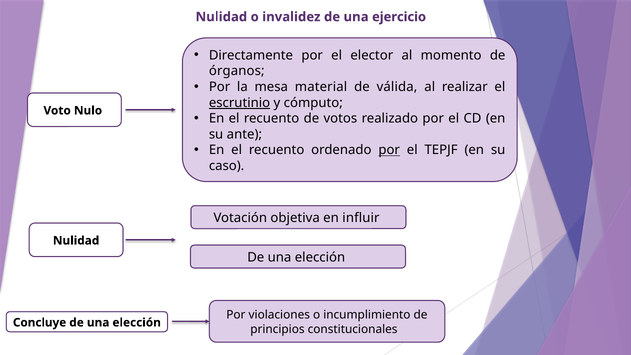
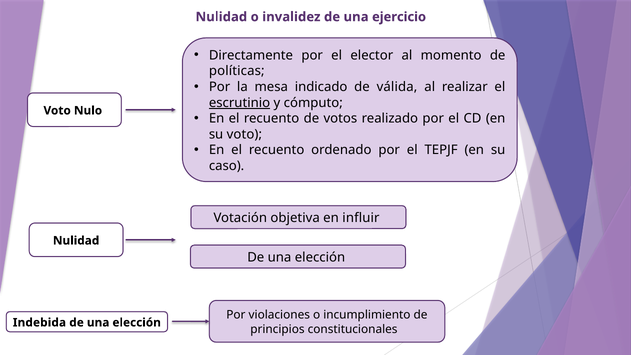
órganos: órganos -> políticas (237, 71)
material: material -> indicado (321, 87)
su ante: ante -> voto (244, 134)
por underline: present -> none (389, 150)
Concluye: Concluye -> Indebida (39, 322)
